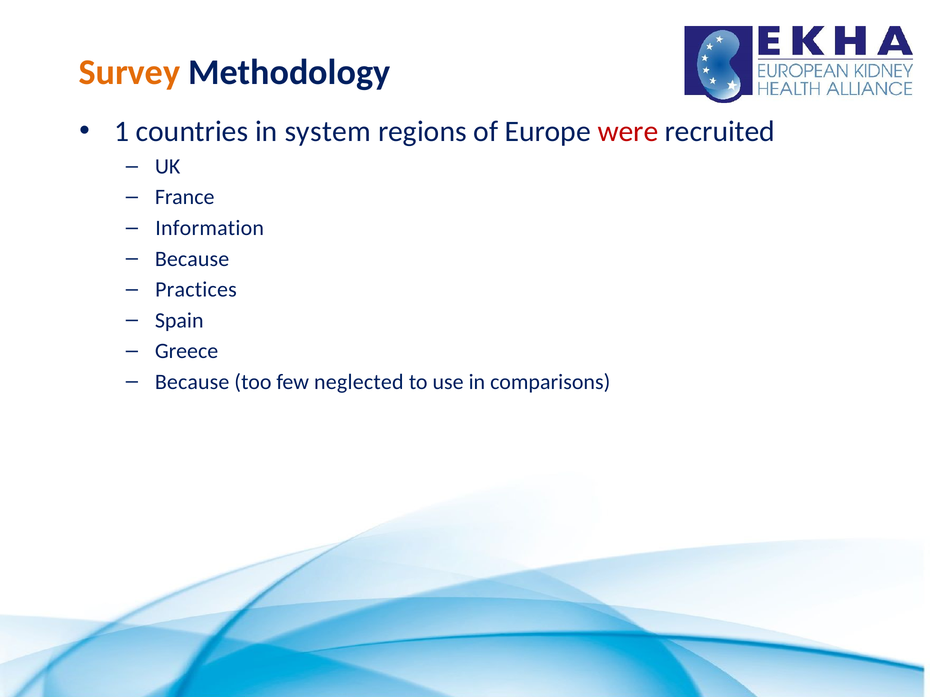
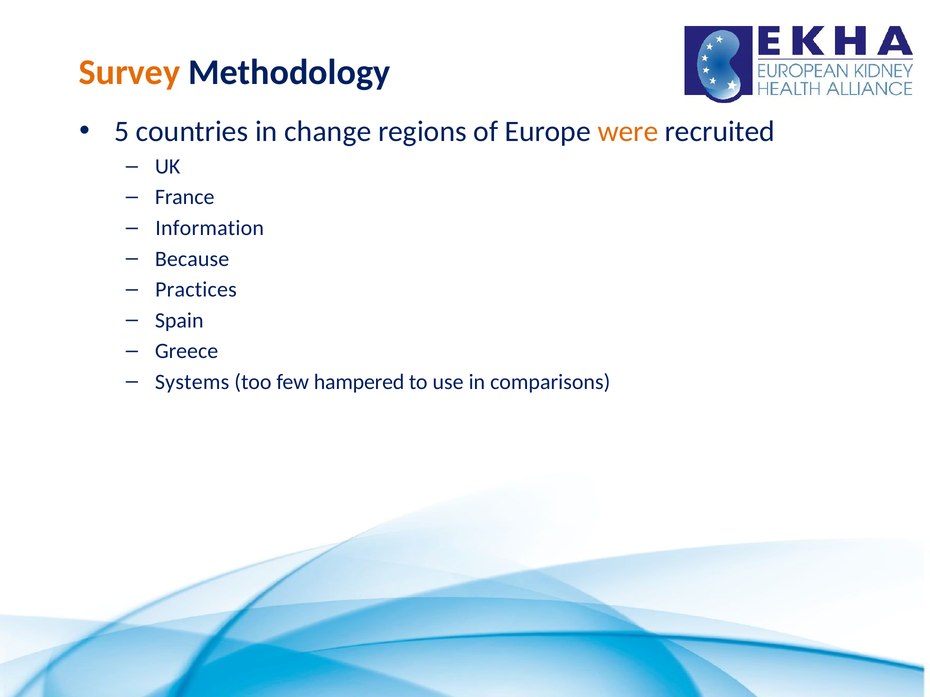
1: 1 -> 5 (122, 132)
system: system -> change (328, 132)
were colour: red -> orange (628, 132)
Because: Because -> Systems (192, 382)
neglected: neglected -> hampered (359, 382)
